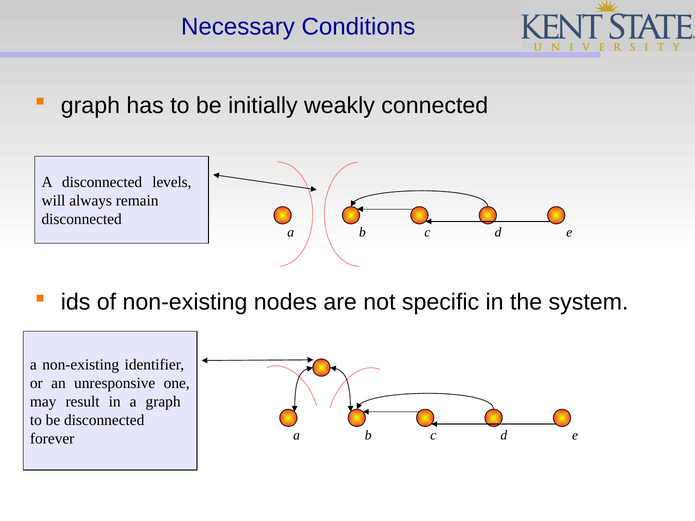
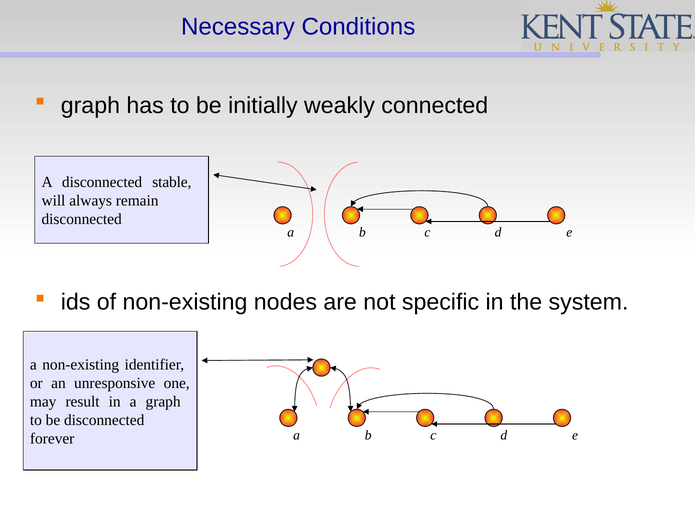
levels: levels -> stable (172, 182)
